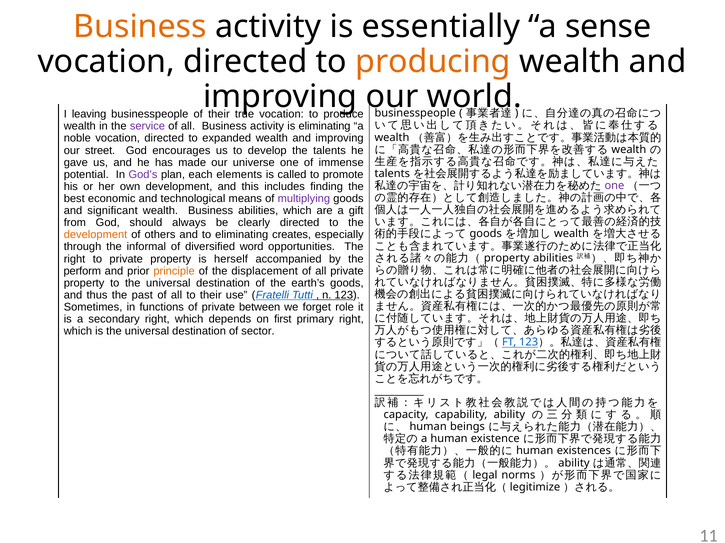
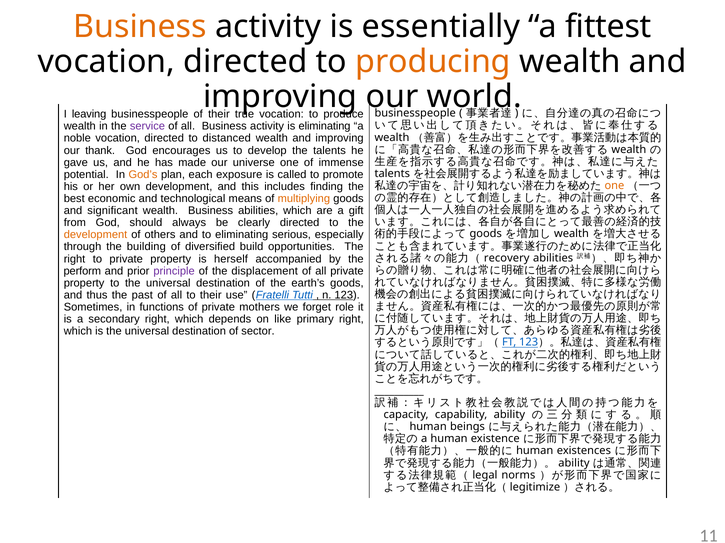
sense: sense -> fittest (608, 27)
expanded: expanded -> distanced (227, 138)
street: street -> thank (100, 151)
God’s colour: purple -> orange (143, 175)
elements: elements -> exposure (239, 175)
one colour: purple -> orange (614, 186)
multiplying colour: purple -> orange (304, 199)
creates: creates -> serious (292, 235)
informal: informal -> building (146, 247)
word: word -> build (252, 247)
property: property -> recovery (507, 258)
principle colour: orange -> purple (174, 271)
between: between -> mothers (260, 308)
first: first -> like (283, 320)
